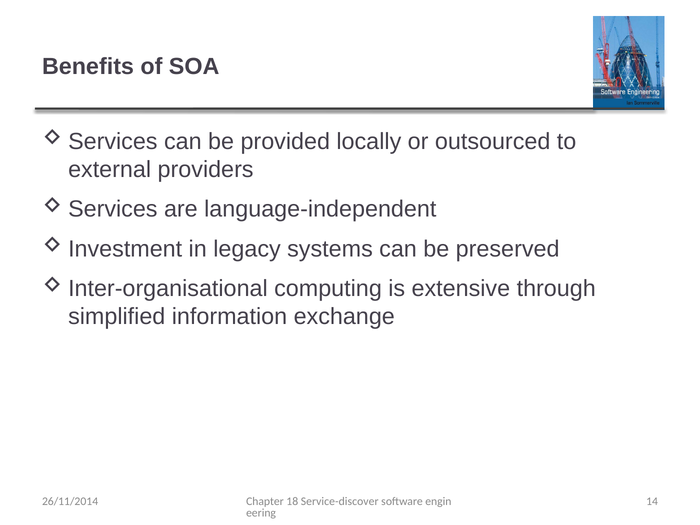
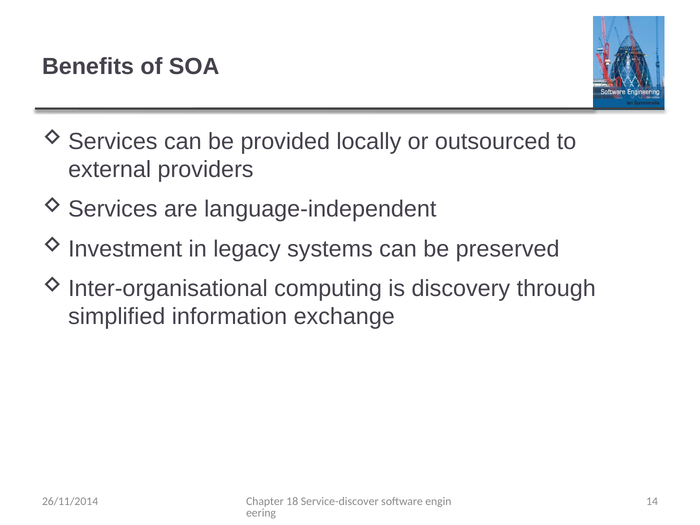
extensive: extensive -> discovery (461, 289)
